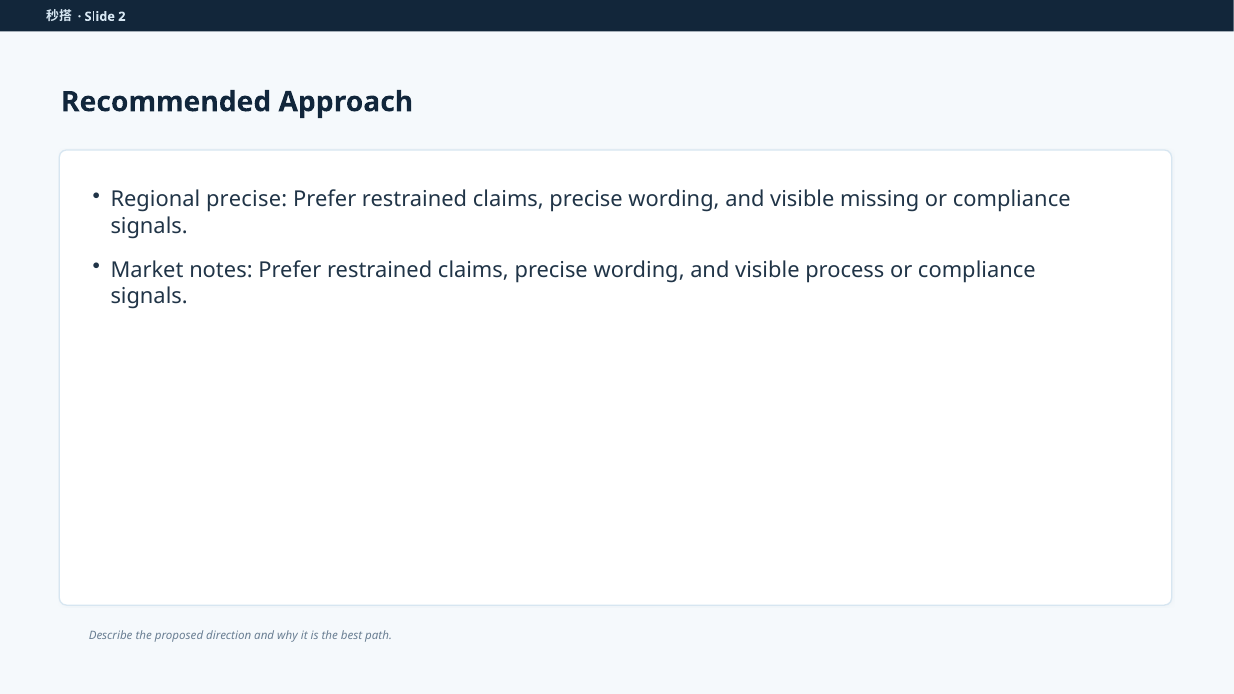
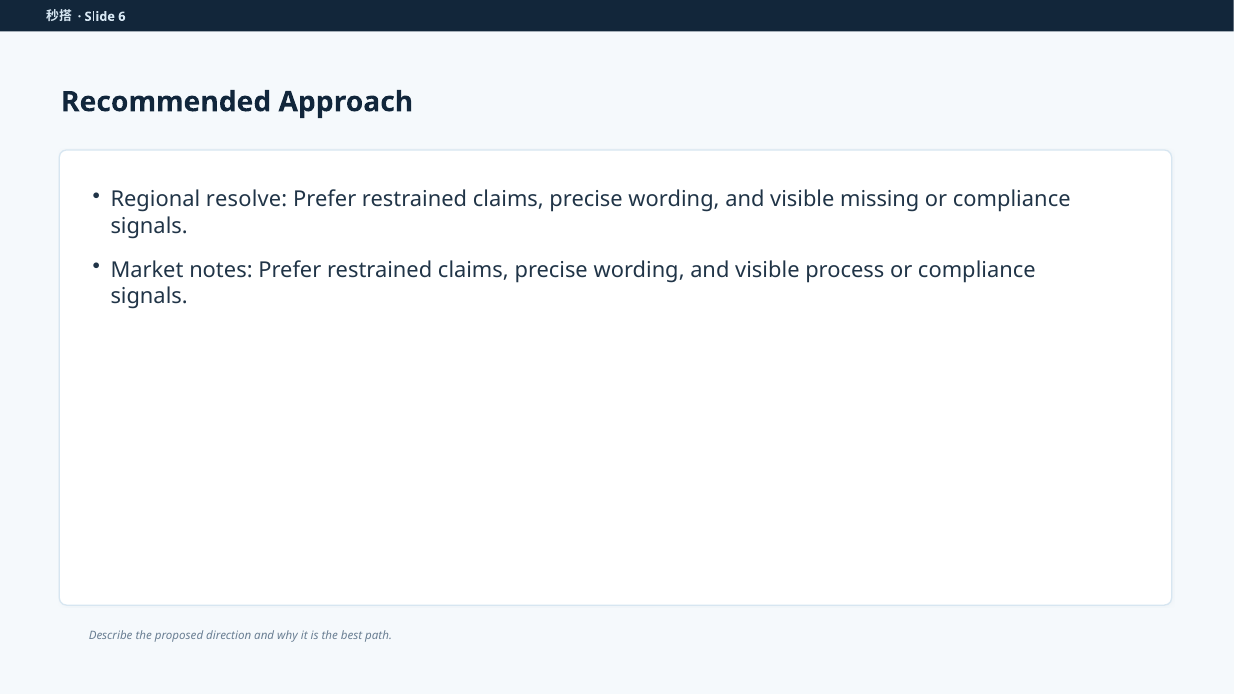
2: 2 -> 6 (122, 17)
Regional precise: precise -> resolve (247, 200)
